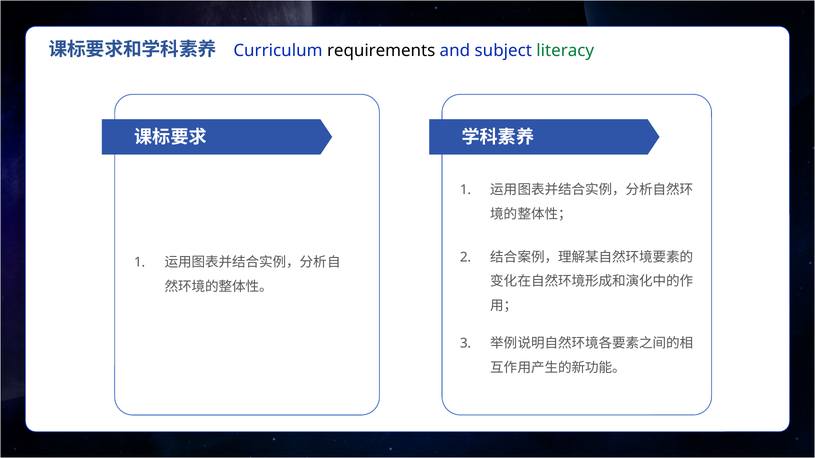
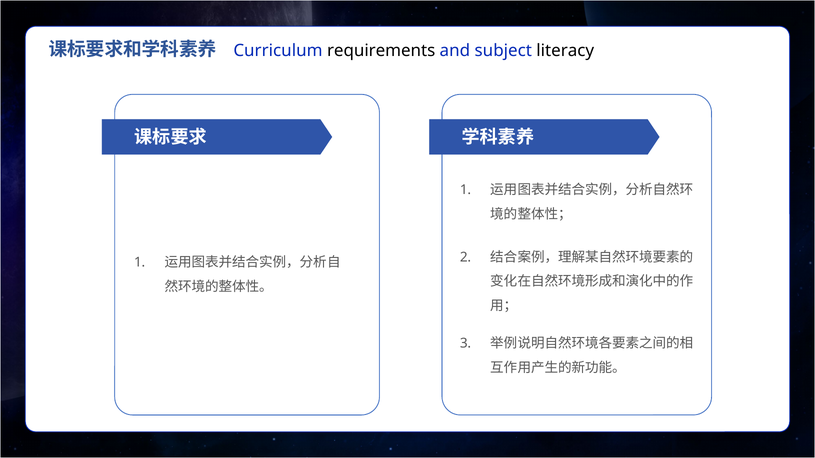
literacy colour: green -> black (565, 51)
